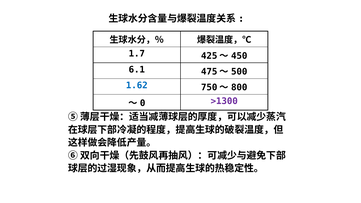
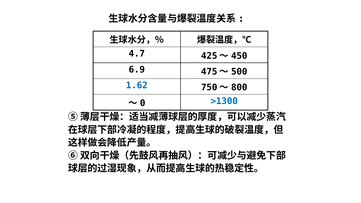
1.7: 1.7 -> 4.7 (137, 54)
6.1: 6.1 -> 6.9 (137, 70)
>1300 colour: purple -> blue (224, 101)
